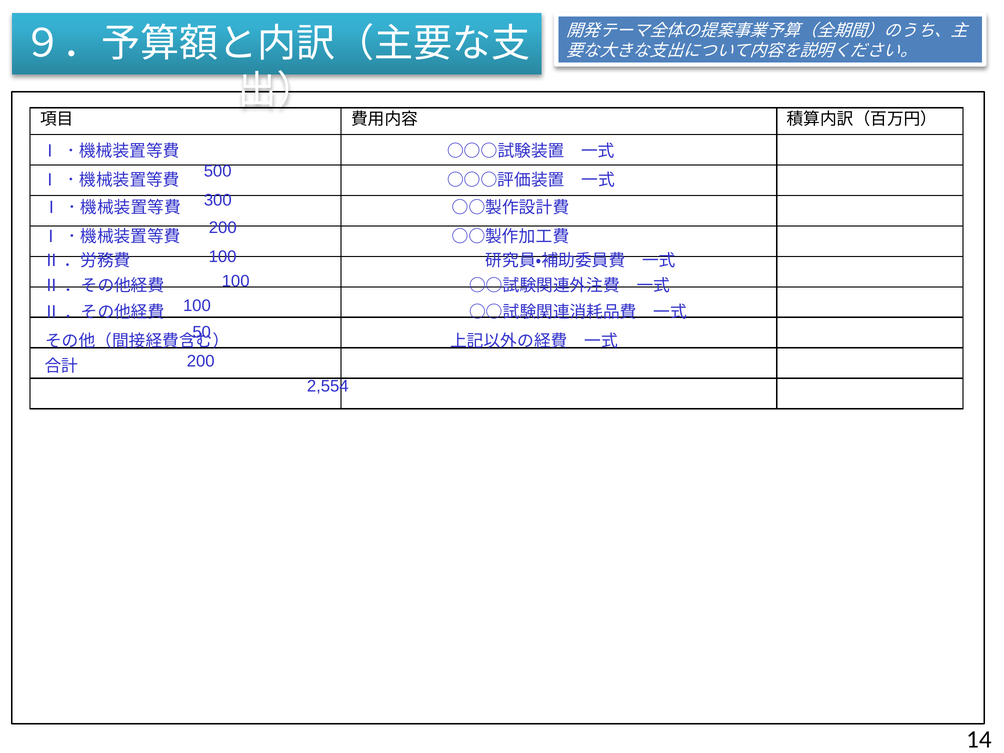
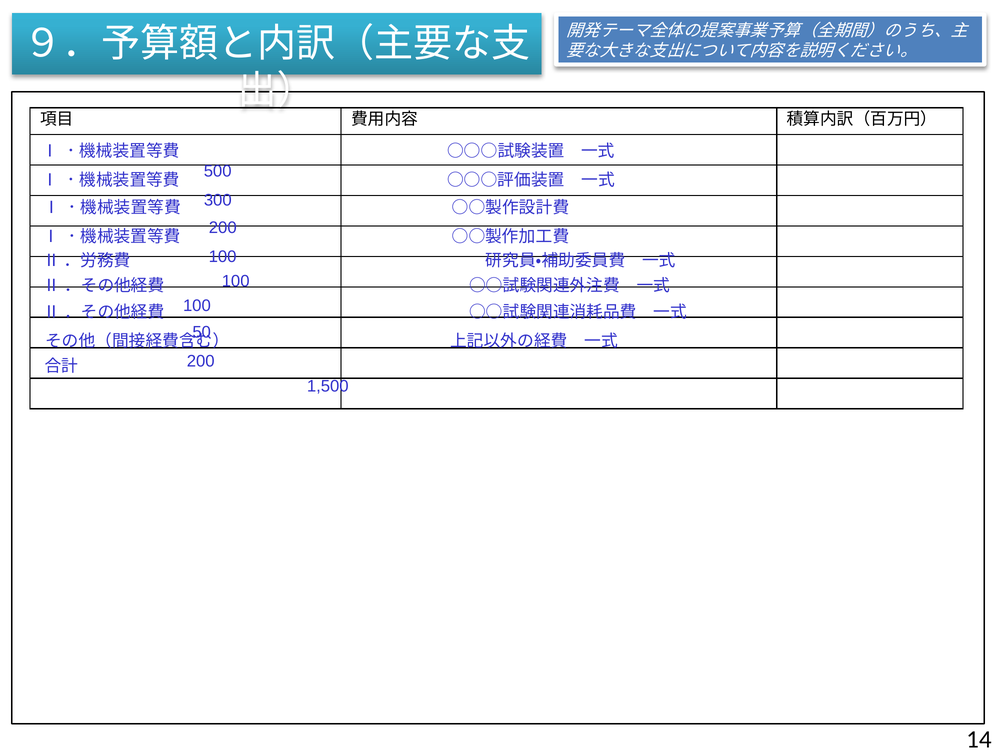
2,554: 2,554 -> 1,500 (328, 386)
